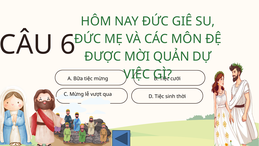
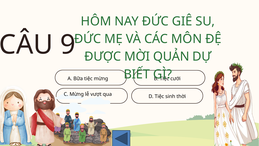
6: 6 -> 9 (68, 45)
VIỆC: VIỆC -> BIẾT (137, 74)
